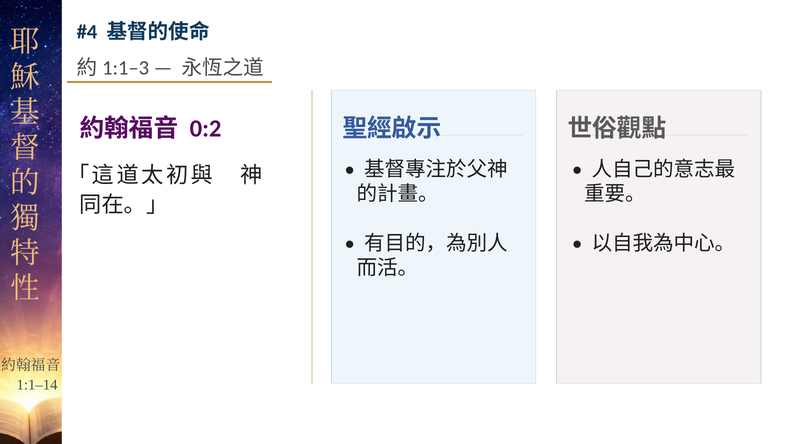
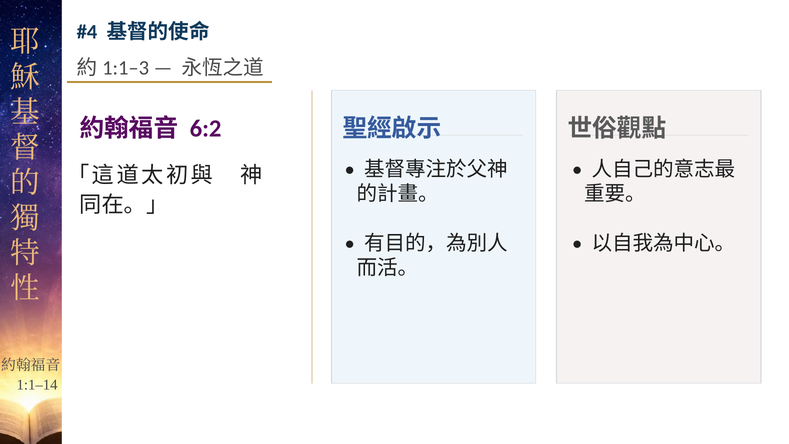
0:2: 0:2 -> 6:2 (206, 128)
